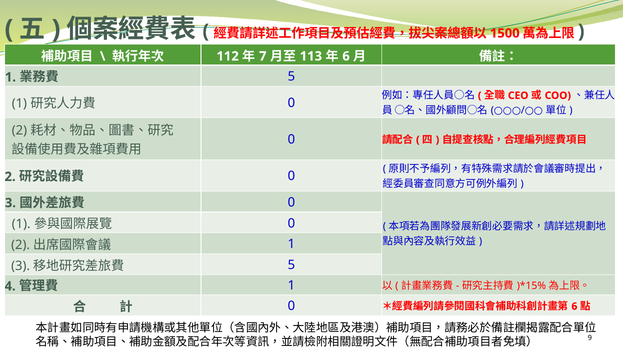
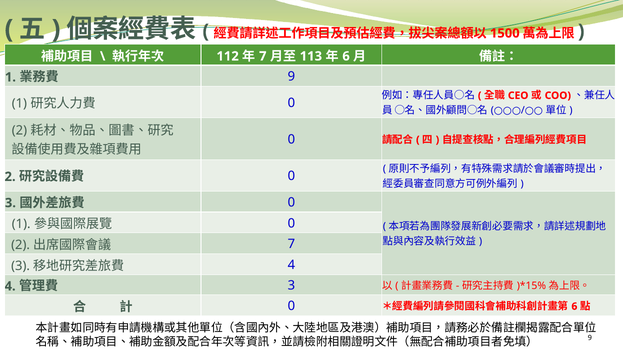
5: 5 -> 9 (291, 77)
1: 1 -> 7 (291, 244)
5: 5 -> 4 (291, 265)
1: 1 -> 3 (291, 286)
